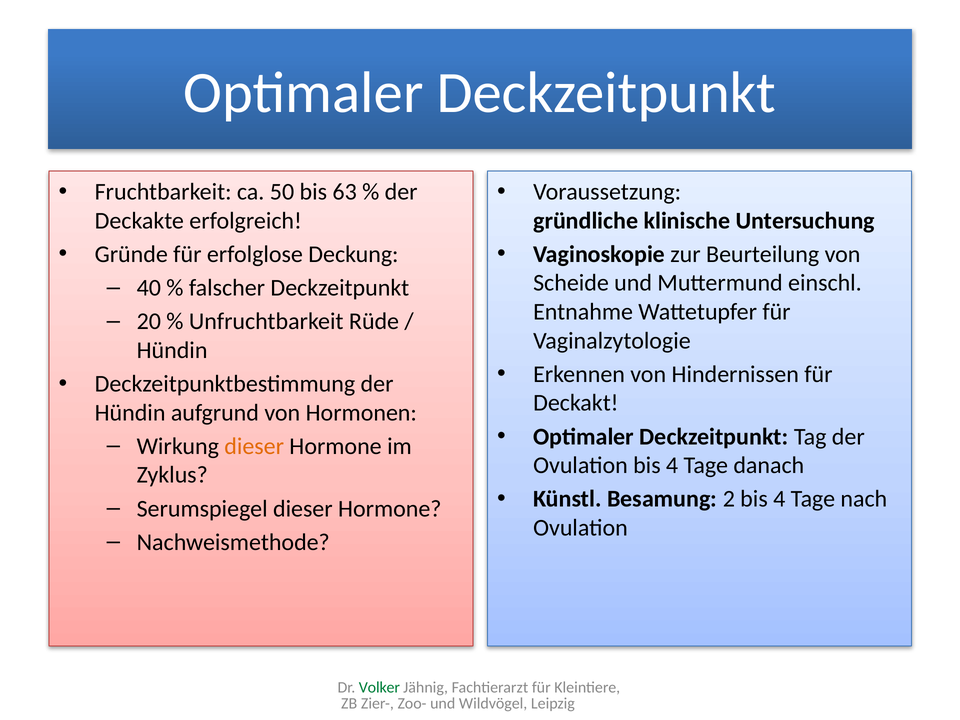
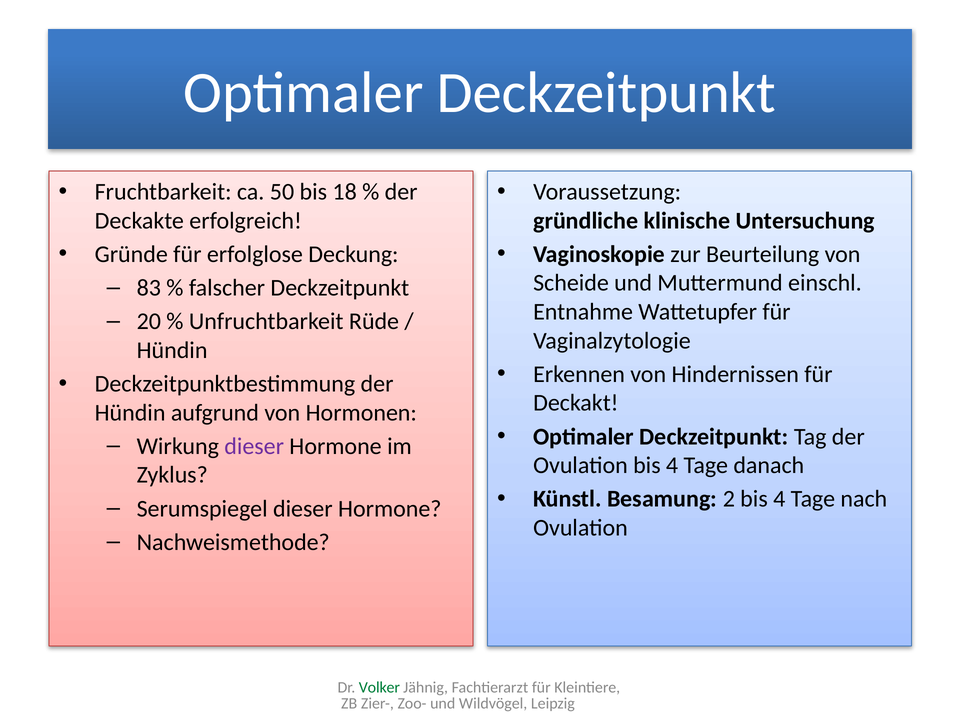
63: 63 -> 18 (345, 192)
40: 40 -> 83 (149, 288)
dieser colour: orange -> purple (254, 446)
